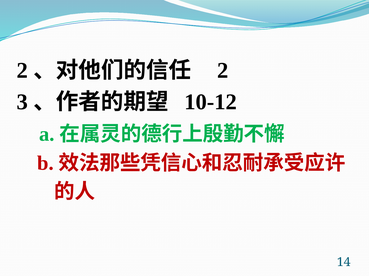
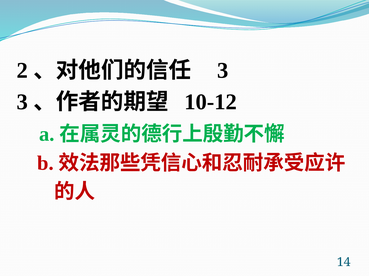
2: 2 -> 3 (223, 71)
